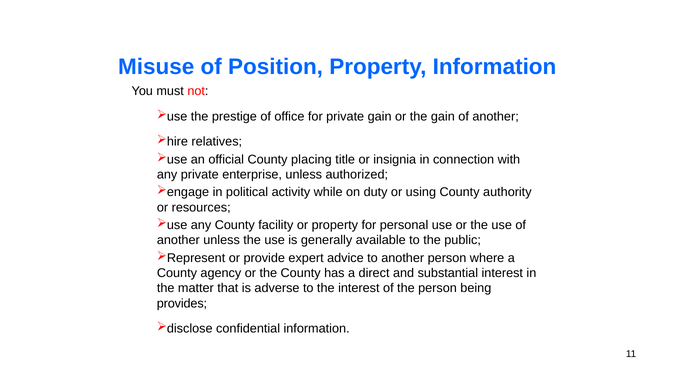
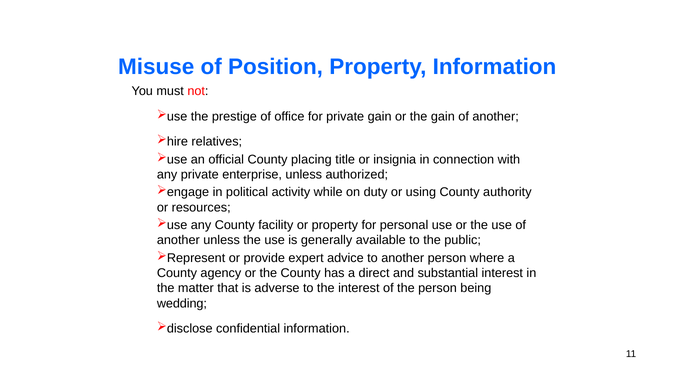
provides: provides -> wedding (182, 304)
